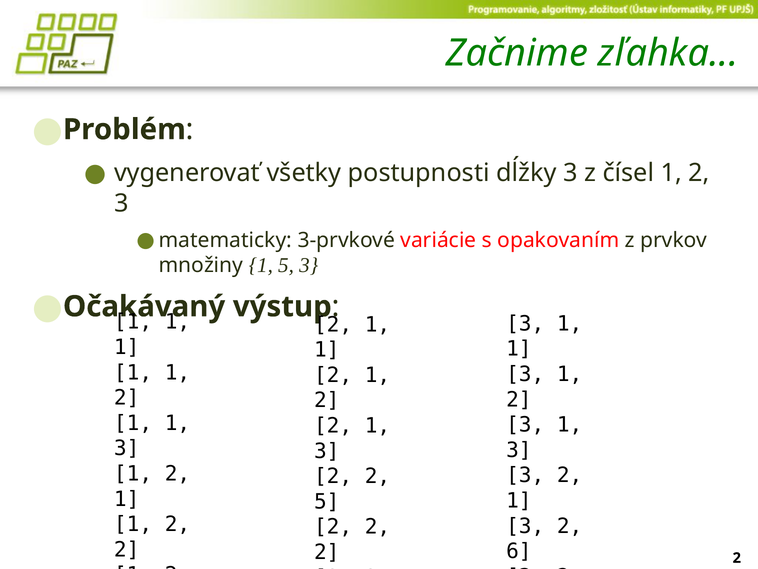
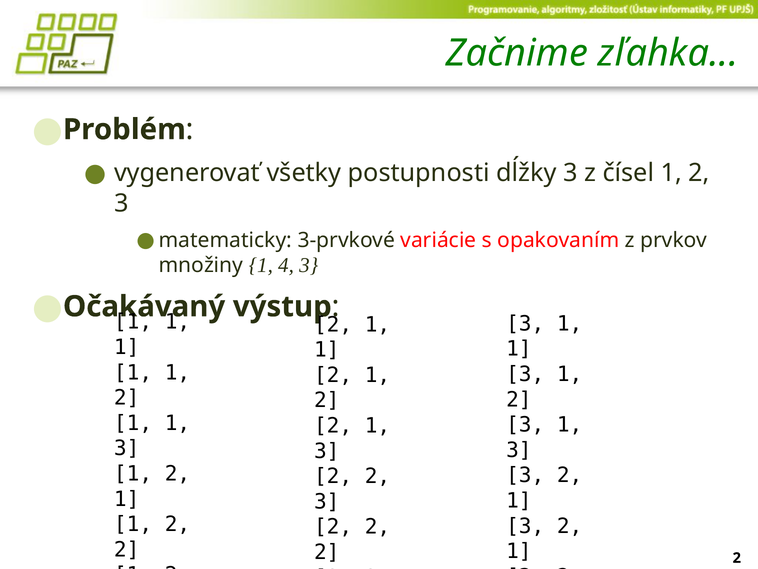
1 5: 5 -> 4 (286, 265)
5: 5 -> 3 (327, 501)
6: 6 -> 1 (519, 551)
